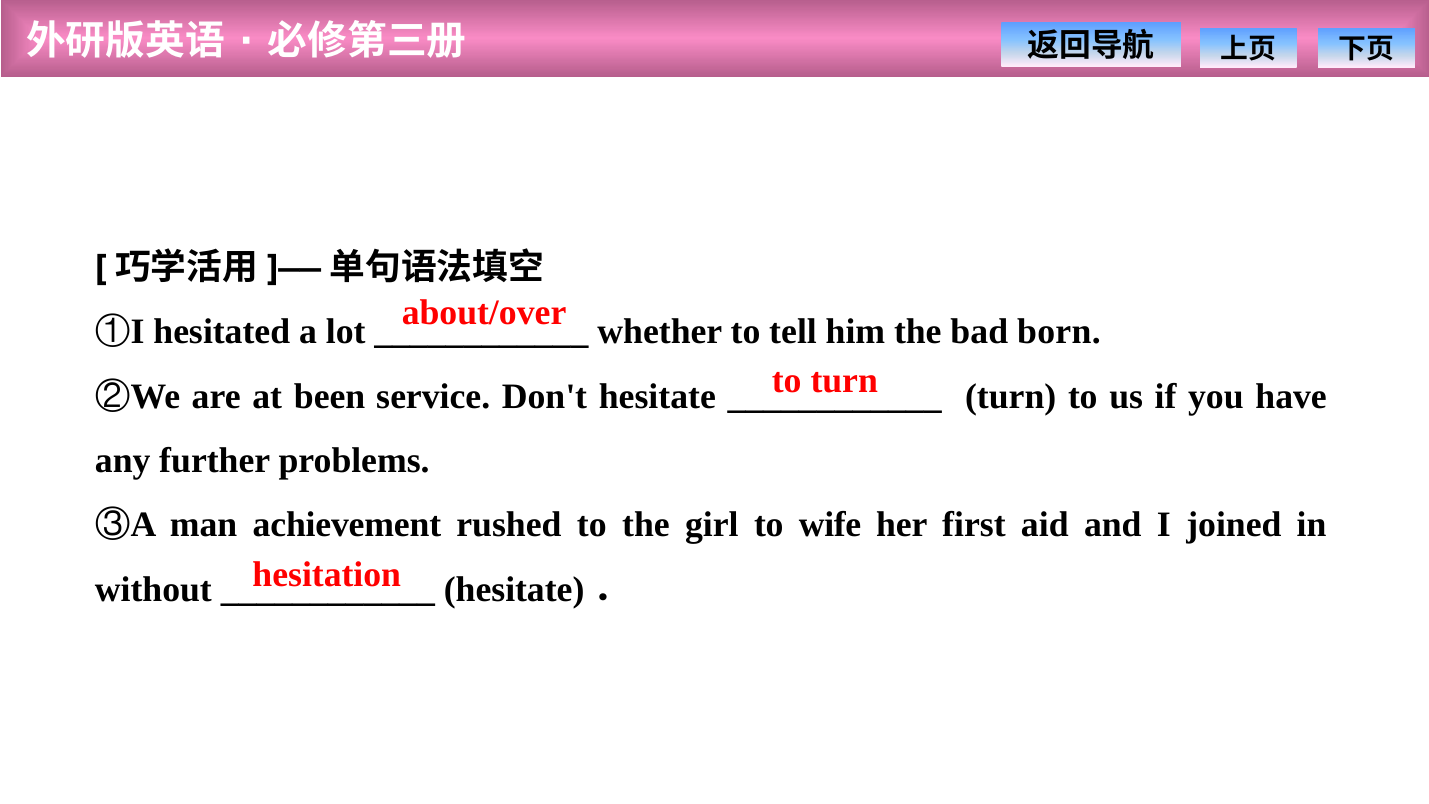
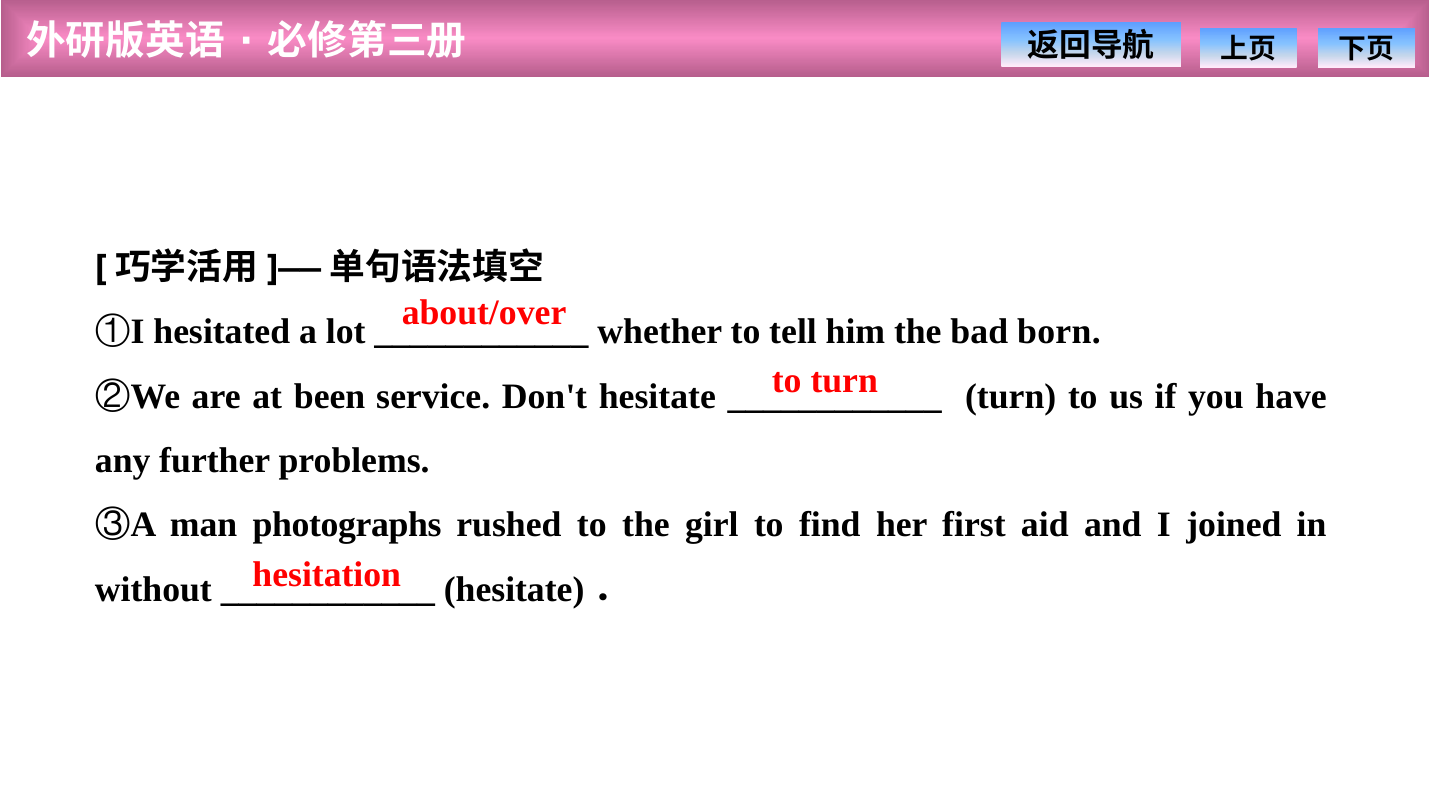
achievement: achievement -> photographs (347, 525)
wife: wife -> find (830, 525)
